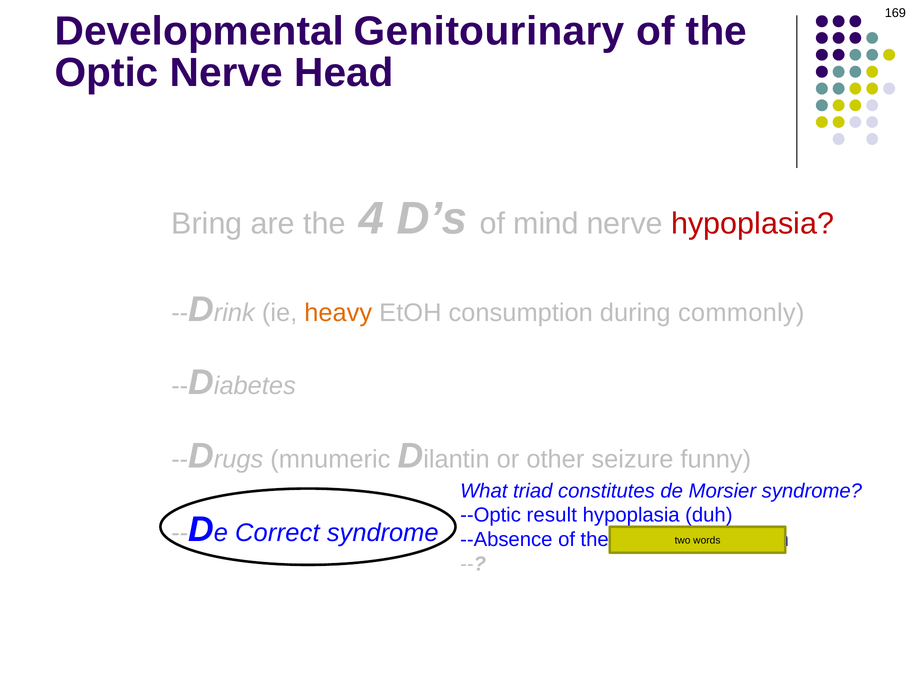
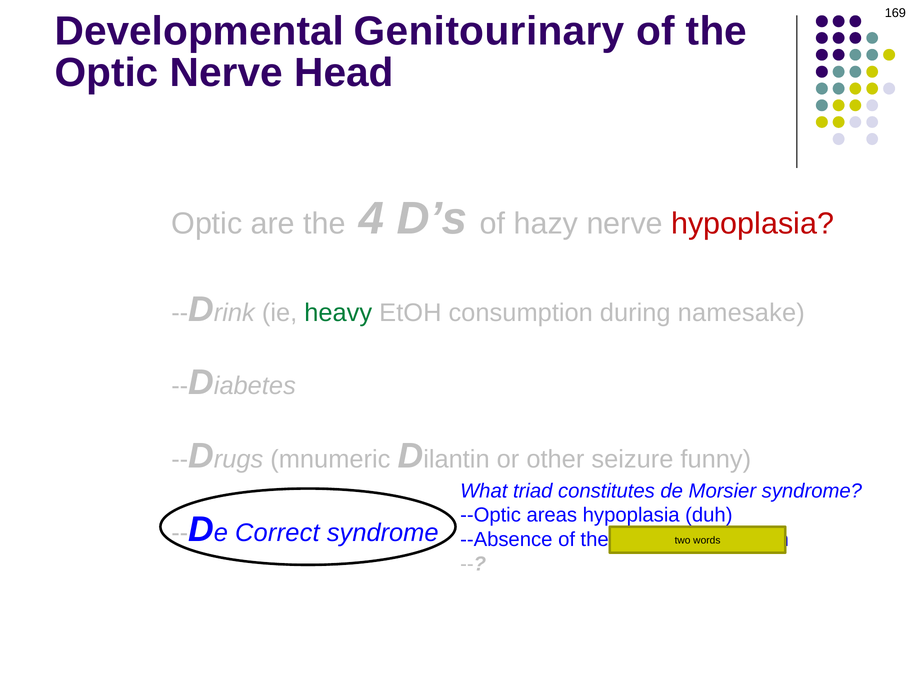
Bring: Bring -> Optic (207, 223)
mind: mind -> hazy (546, 223)
heavy colour: orange -> green (338, 312)
commonly: commonly -> namesake (741, 312)
result: result -> areas (552, 515)
